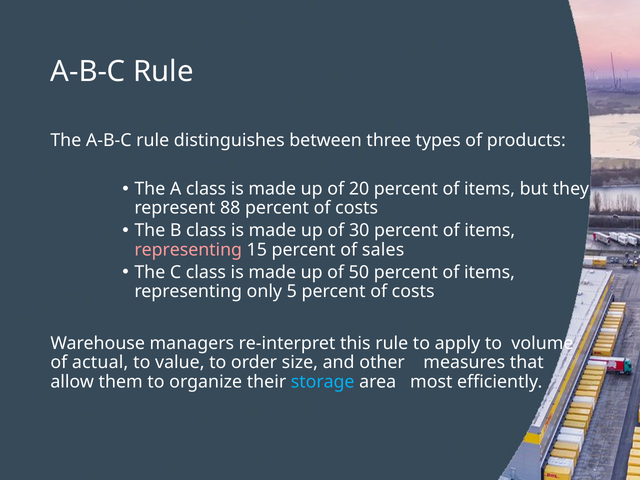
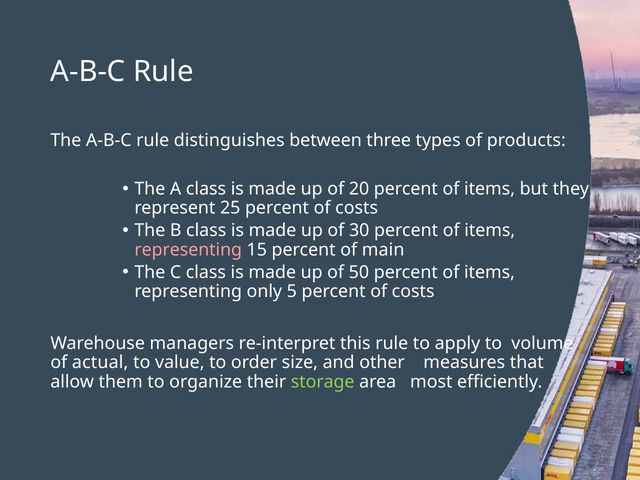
88: 88 -> 25 (230, 208)
sales: sales -> main (383, 250)
storage colour: light blue -> light green (323, 382)
